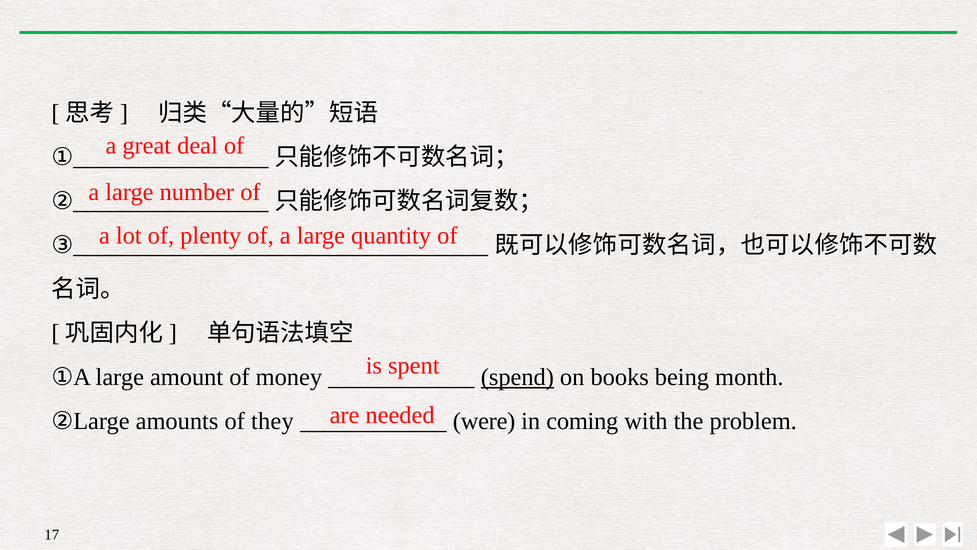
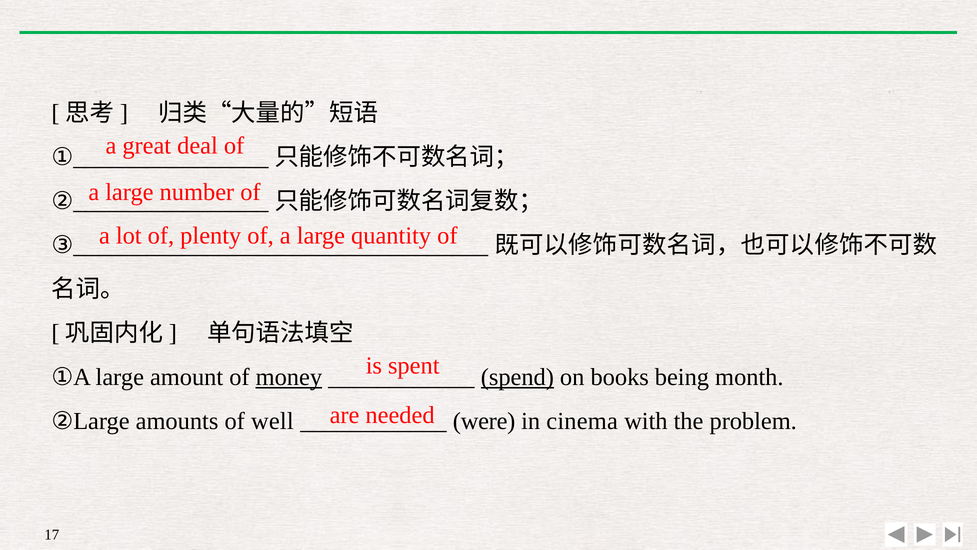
money underline: none -> present (289, 377)
they: they -> well (272, 421)
coming: coming -> cinema (582, 421)
